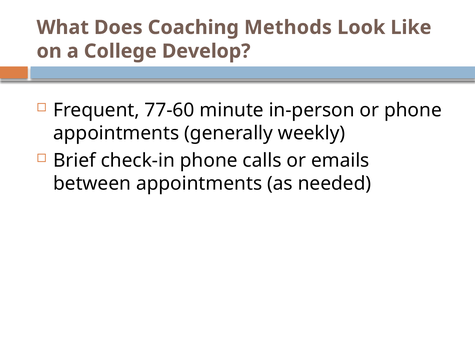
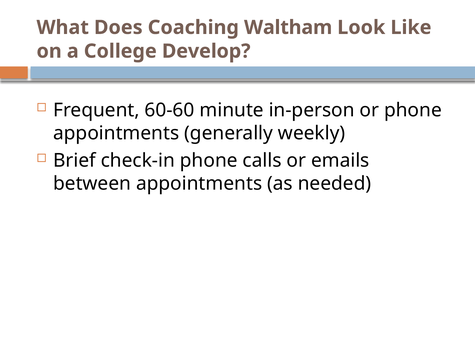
Methods: Methods -> Waltham (288, 27)
77-60: 77-60 -> 60-60 (170, 110)
